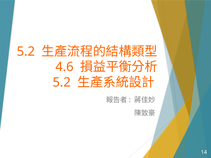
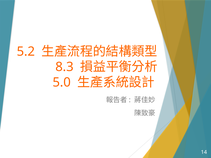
4.6: 4.6 -> 8.3 (65, 67)
5.2: 5.2 -> 5.0 (62, 82)
